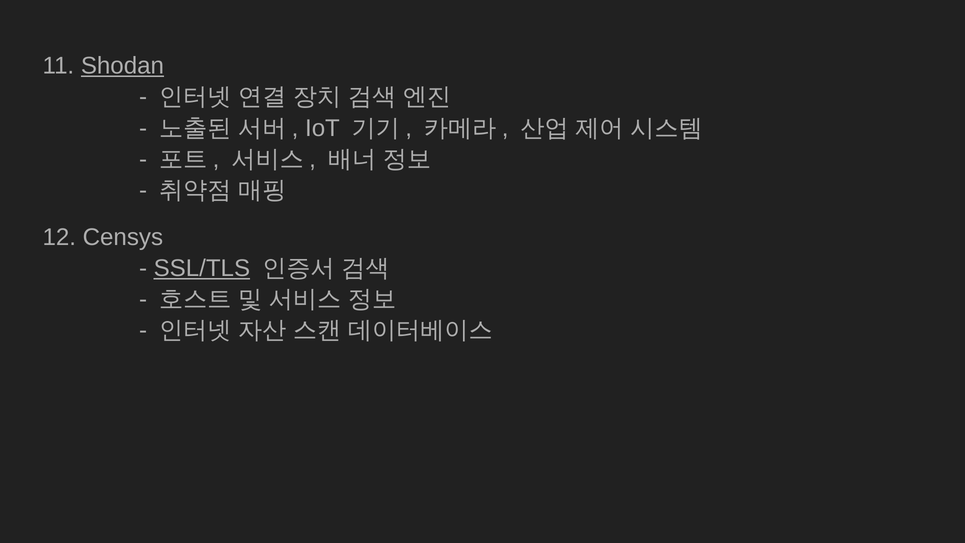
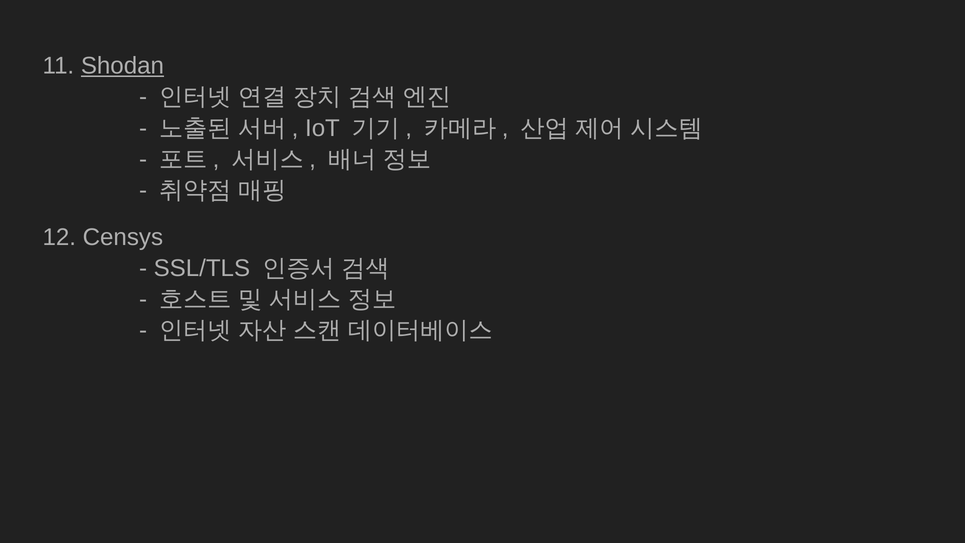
SSL/TLS underline: present -> none (202, 268)
